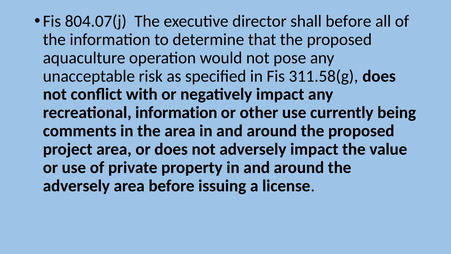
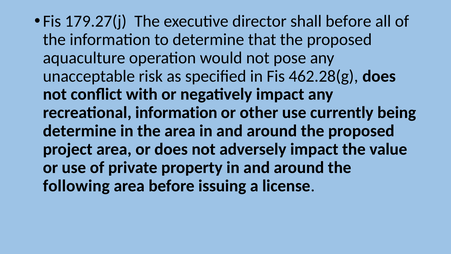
804.07(j: 804.07(j -> 179.27(j (96, 21)
311.58(g: 311.58(g -> 462.28(g (323, 76)
comments: comments -> determine (80, 131)
adversely: adversely -> following (76, 186)
